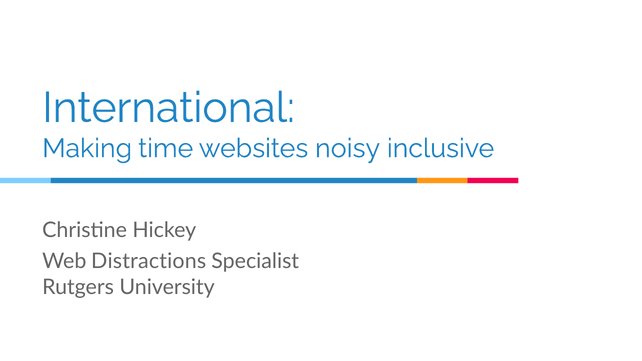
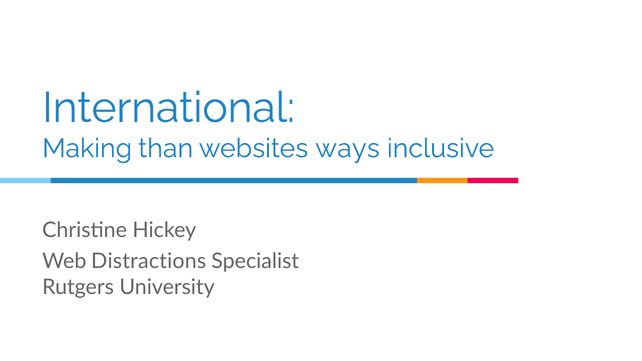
time: time -> than (166, 148)
noisy: noisy -> ways (347, 148)
